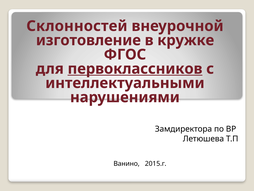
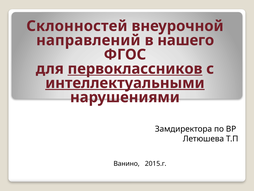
изготовление: изготовление -> направлений (88, 40)
кружке: кружке -> нашего (186, 40)
интеллектуальными underline: none -> present (125, 83)
